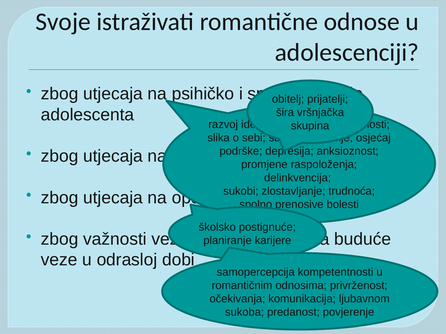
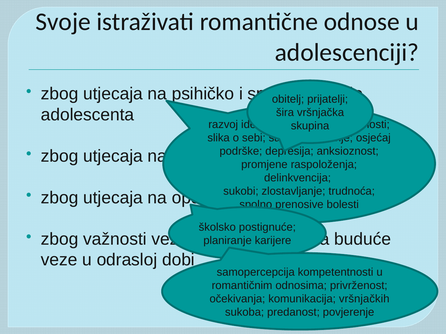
ljubavnom: ljubavnom -> vršnjačkih (364, 299)
